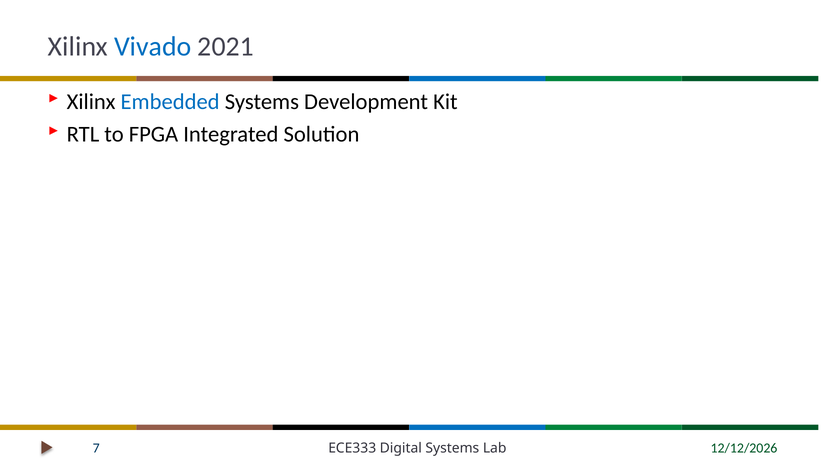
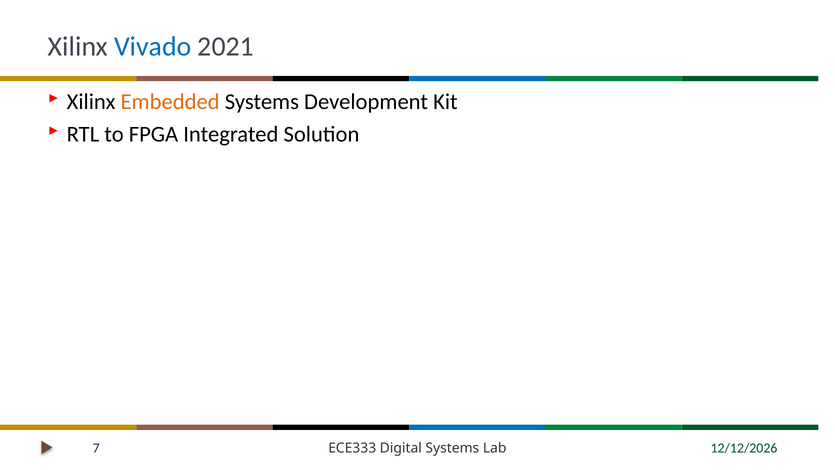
Embedded colour: blue -> orange (170, 102)
